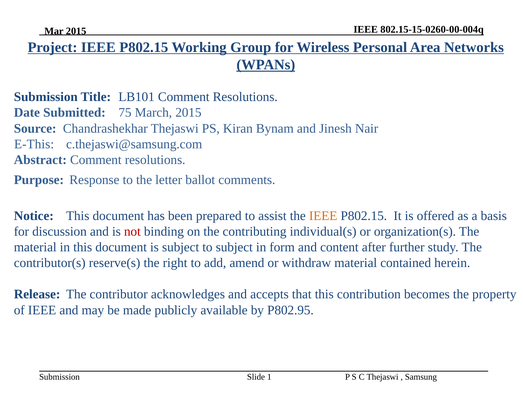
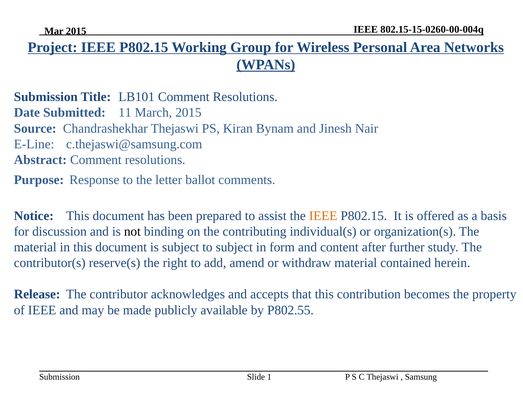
75: 75 -> 11 (125, 112)
E-This: E-This -> E-Line (34, 144)
not colour: red -> black (132, 231)
P802.95: P802.95 -> P802.55 (290, 309)
